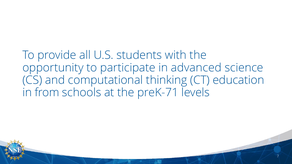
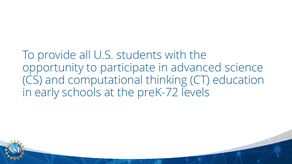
from: from -> early (47, 93)
preK-71: preK-71 -> preK-72 (158, 93)
